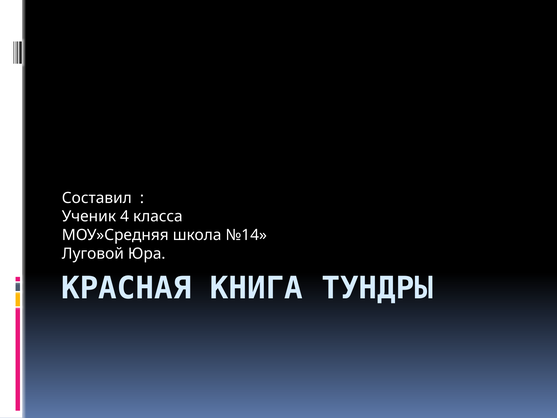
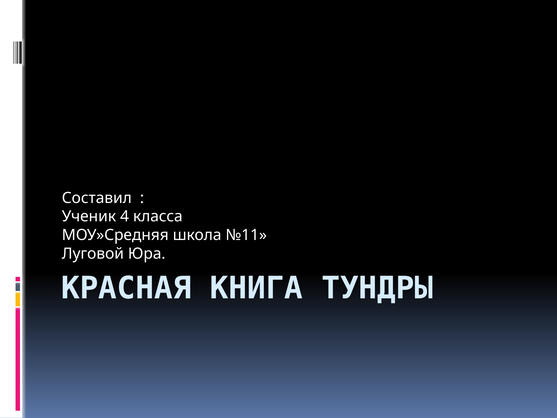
№14: №14 -> №11 (246, 235)
